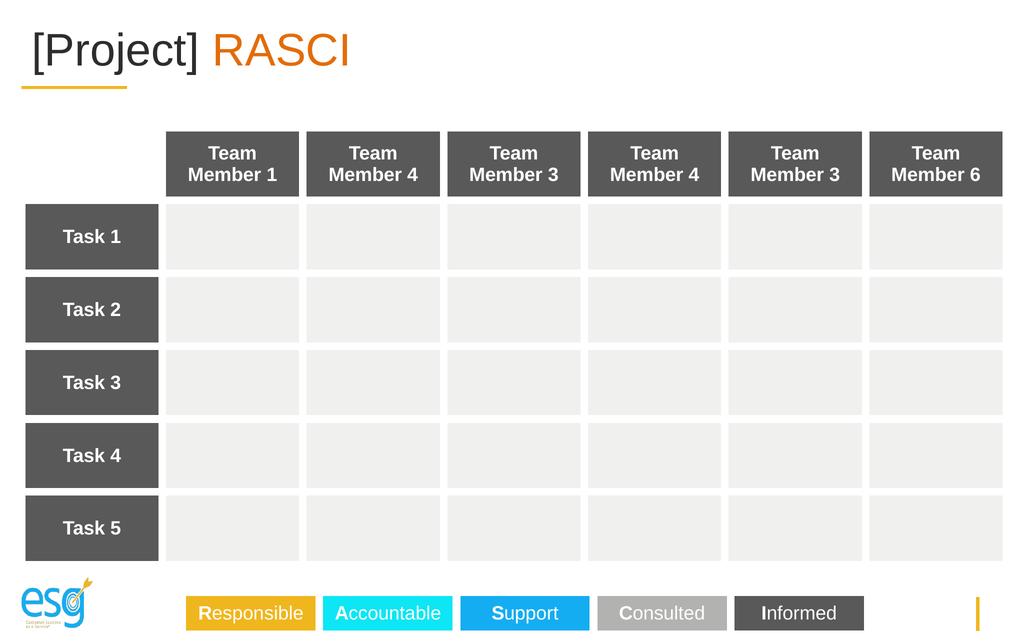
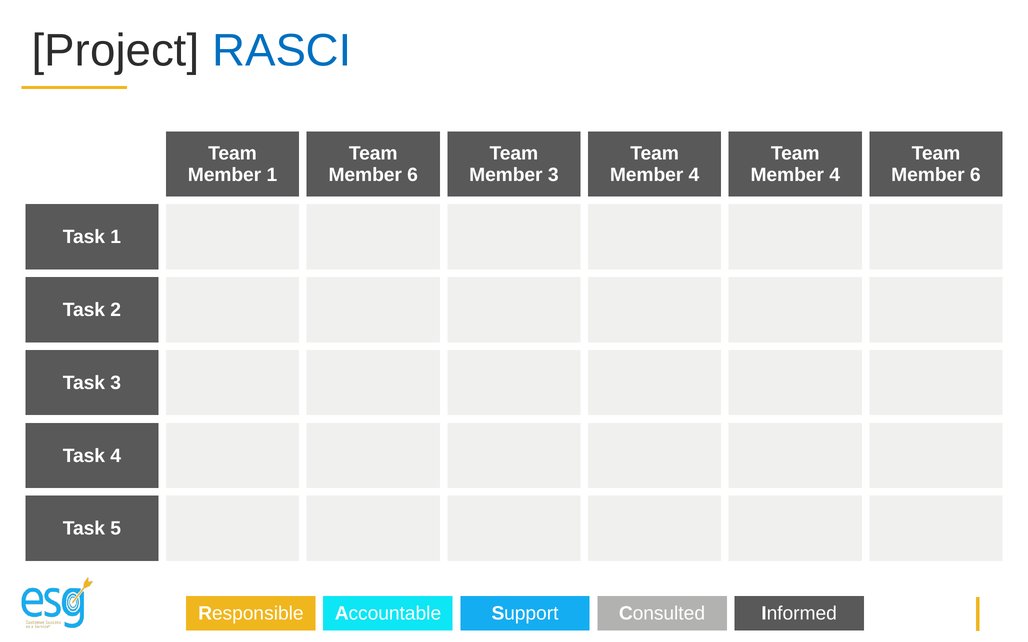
RASCI colour: orange -> blue (282, 51)
4: 4 -> 6 (413, 175)
3: 3 -> 4 (835, 175)
